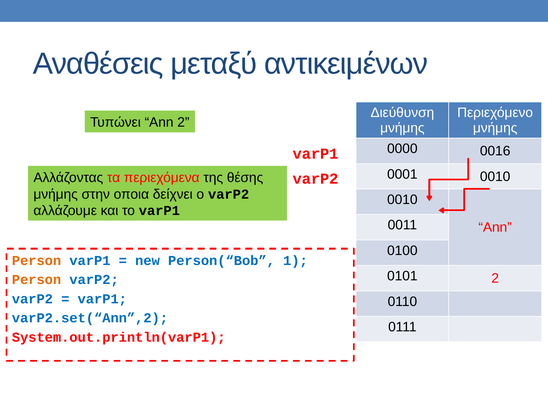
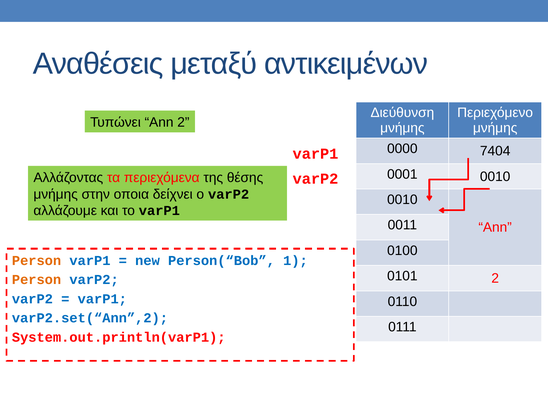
0016: 0016 -> 7404 (495, 151)
